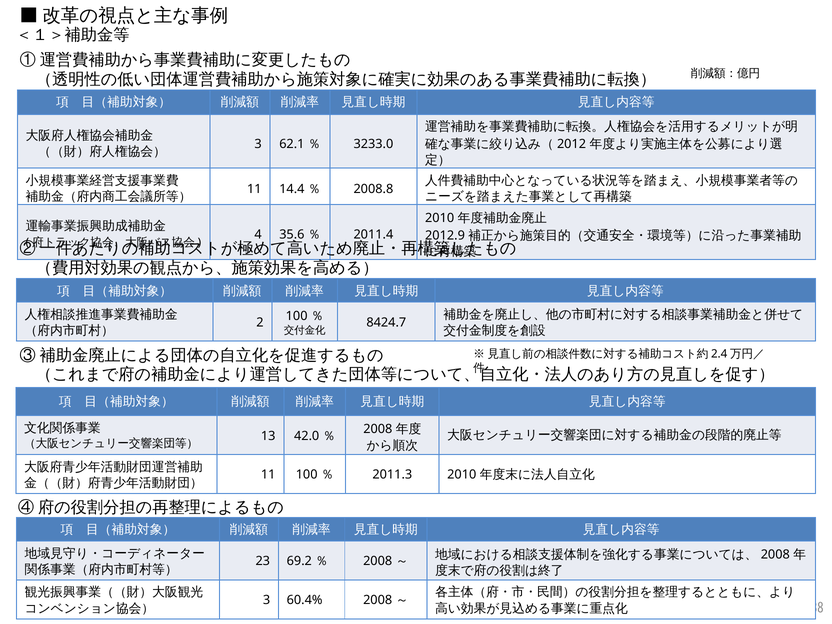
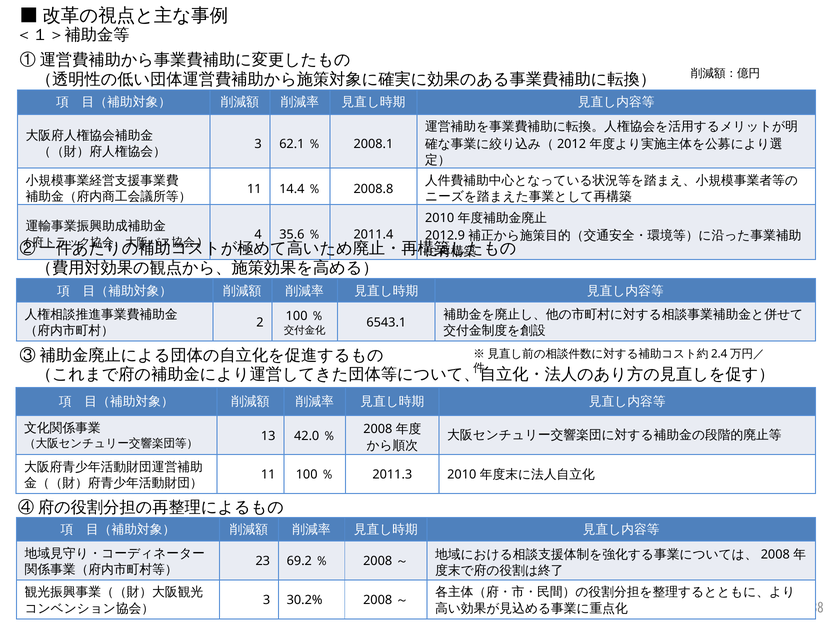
3233.0: 3233.0 -> 2008.1 (373, 144)
8424.7: 8424.7 -> 6543.1 (386, 322)
60.4%: 60.4% -> 30.2% (305, 600)
